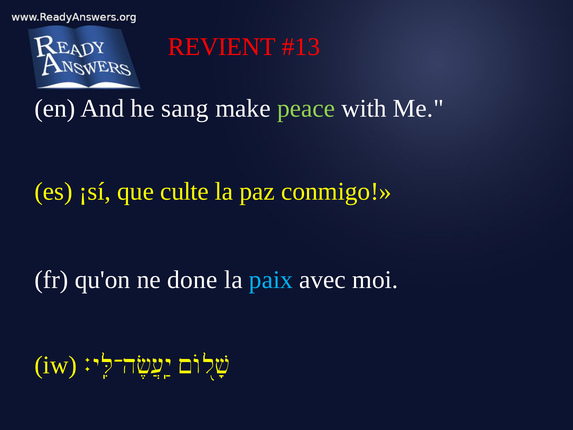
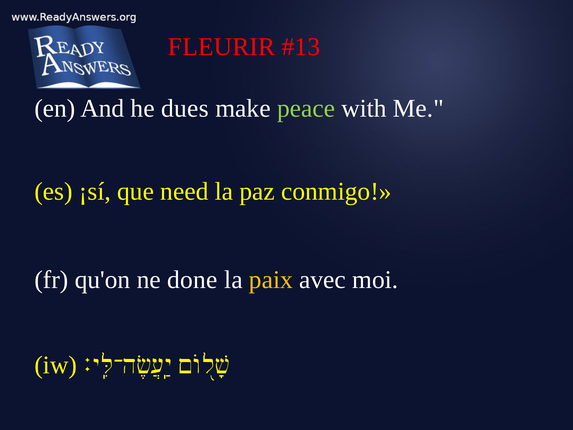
REVIENT: REVIENT -> FLEURIR (222, 47)
sang: sang -> dues (185, 108)
culte: culte -> need (184, 191)
paix colour: light blue -> yellow (271, 280)
